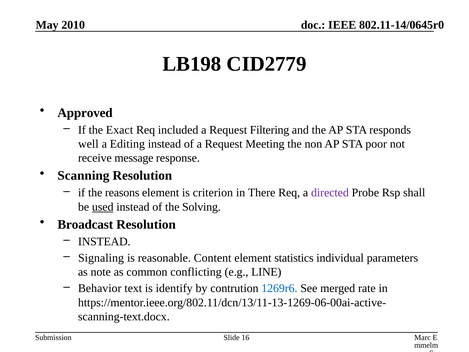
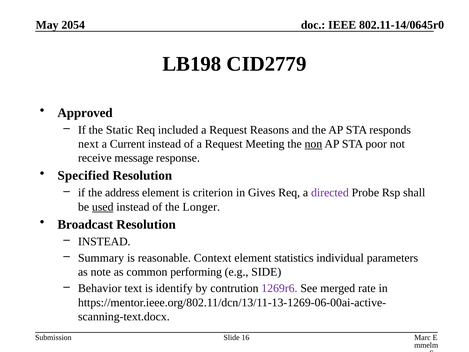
2010: 2010 -> 2054 (73, 25)
Exact: Exact -> Static (120, 130)
Filtering: Filtering -> Reasons (269, 130)
well: well -> next (88, 144)
Editing: Editing -> Current (127, 144)
non underline: none -> present (313, 144)
Scanning: Scanning -> Specified (83, 176)
reasons: reasons -> address (122, 193)
There: There -> Gives (262, 193)
Solving: Solving -> Longer (201, 207)
Signaling: Signaling -> Summary (101, 258)
Content: Content -> Context (213, 258)
conflicting: conflicting -> performing (196, 272)
LINE: LINE -> SIDE (266, 272)
1269r6 colour: blue -> purple (279, 288)
